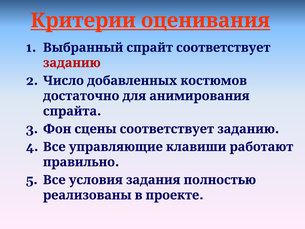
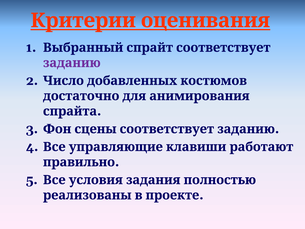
заданию colour: red -> purple (72, 63)
